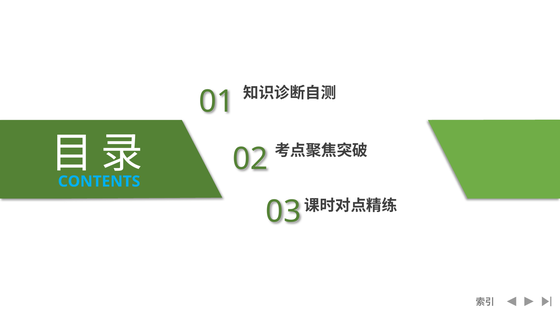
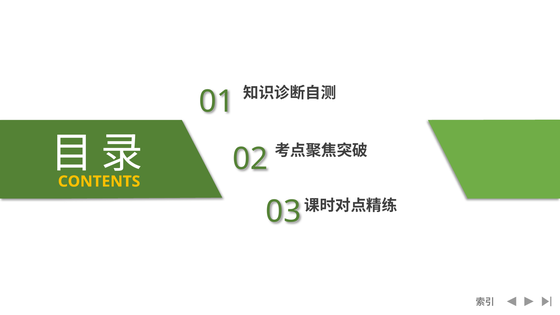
CONTENTS colour: light blue -> yellow (99, 182)
